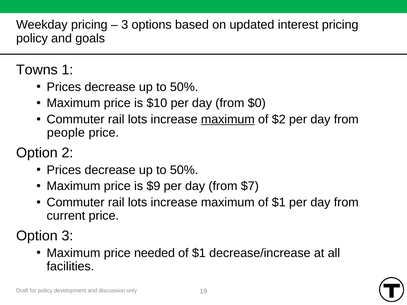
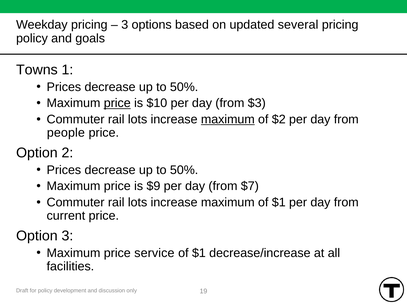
interest: interest -> several (298, 25)
price underline: none -> present (117, 103)
$0: $0 -> $3 (257, 103)
needed: needed -> service (154, 253)
